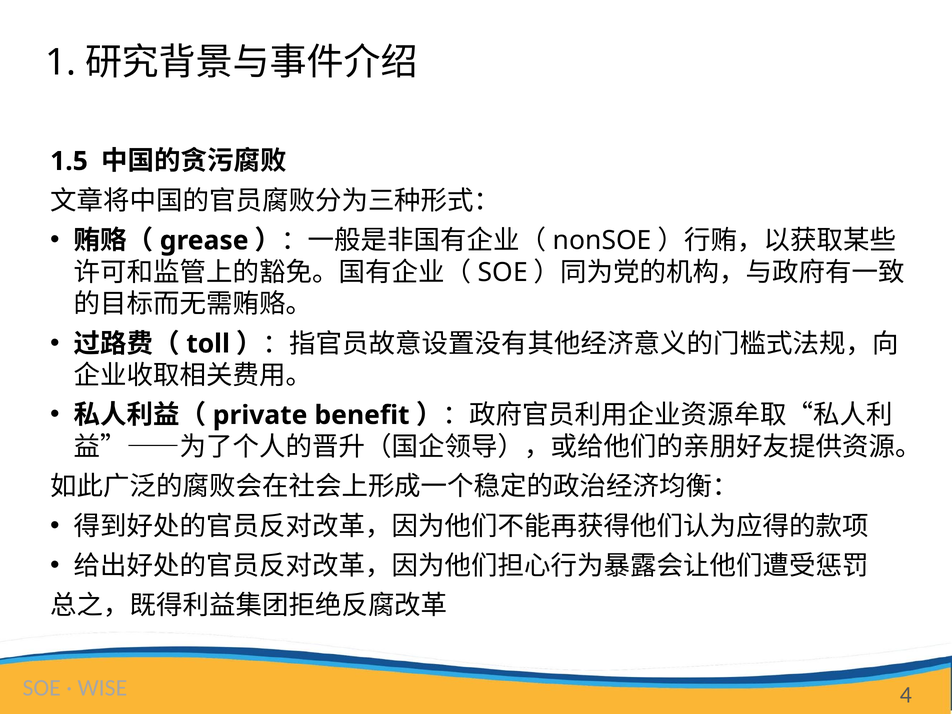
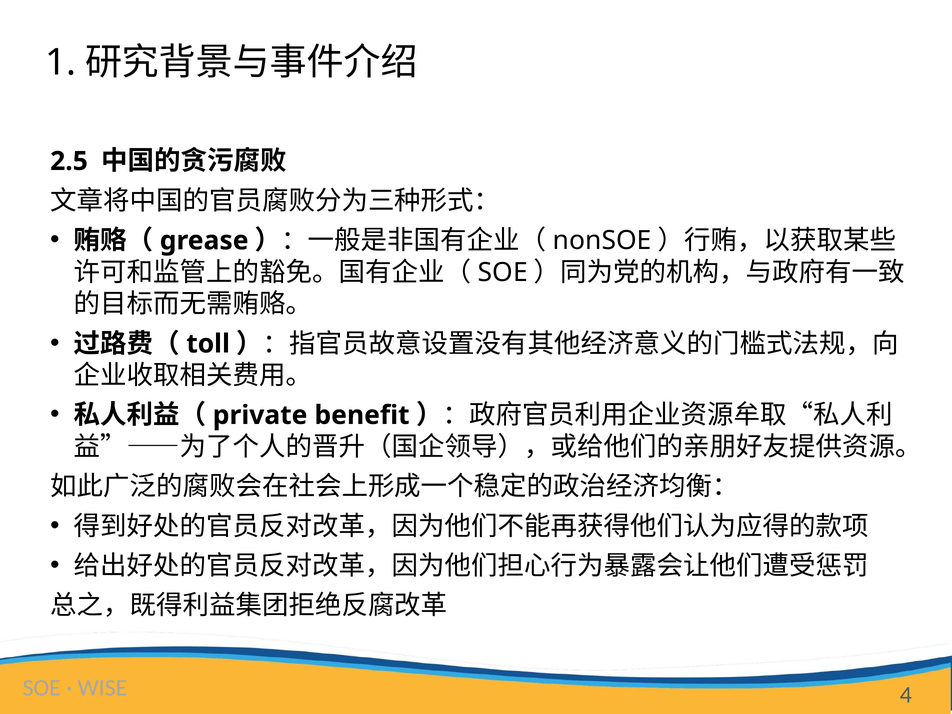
1.5: 1.5 -> 2.5 (69, 161)
